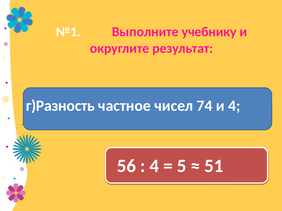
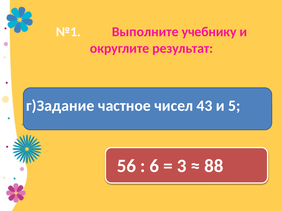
г)Разность: г)Разность -> г)Задание (60, 106)
74: 74 -> 43 (204, 106)
и 4: 4 -> 5 (234, 106)
4: 4 -> 6 (154, 166)
5: 5 -> 3 (182, 166)
51: 51 -> 88 (214, 166)
